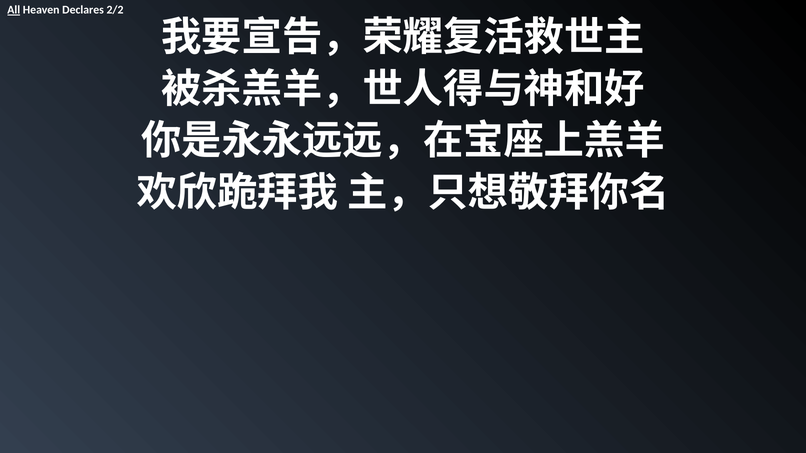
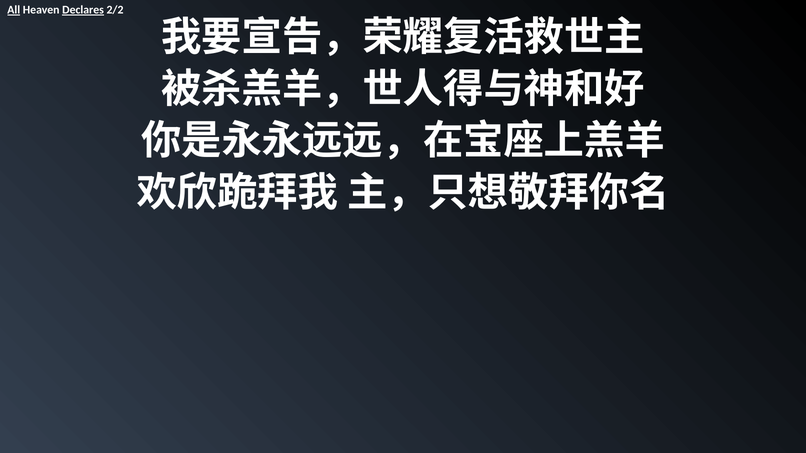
Declares underline: none -> present (83, 10)
